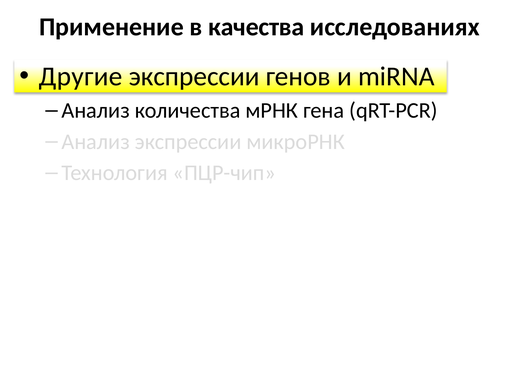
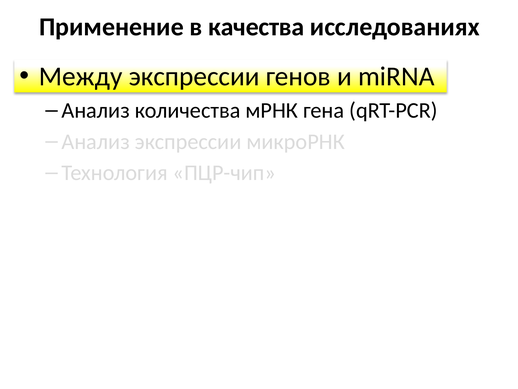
Другие: Другие -> Между (81, 76)
